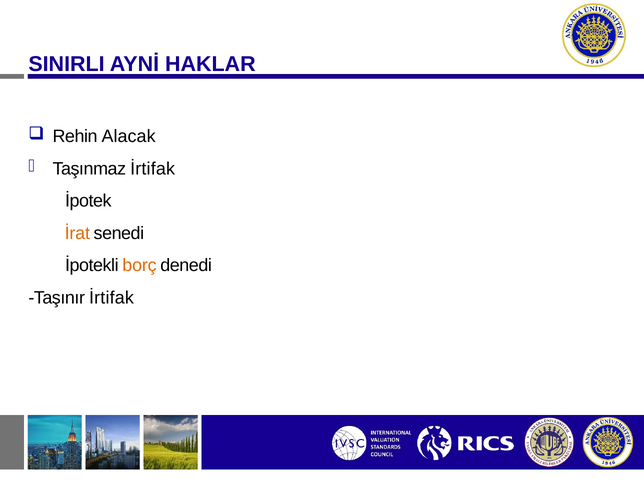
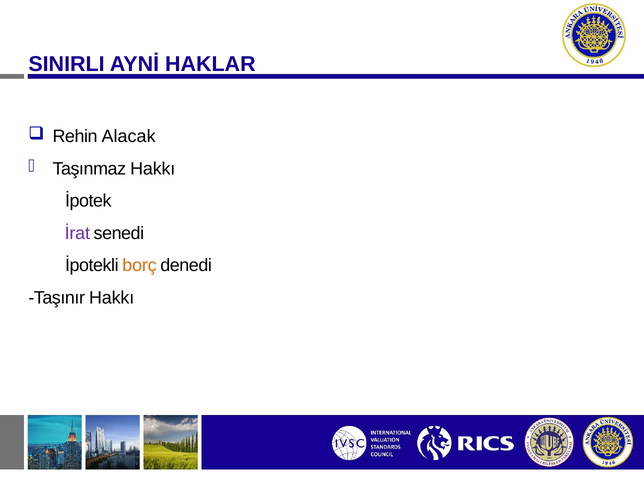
Taşınmaz İrtifak: İrtifak -> Hakkı (153, 169)
İrat colour: orange -> purple (77, 233)
Taşınır İrtifak: İrtifak -> Hakkı (112, 298)
